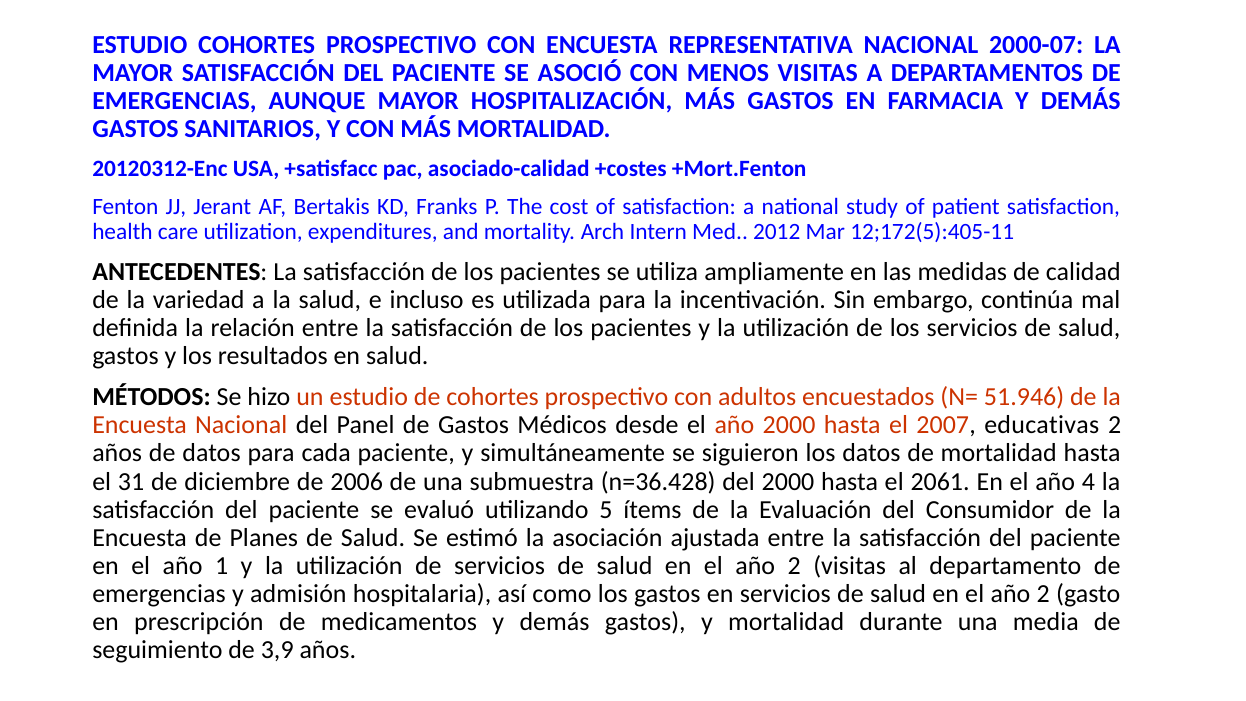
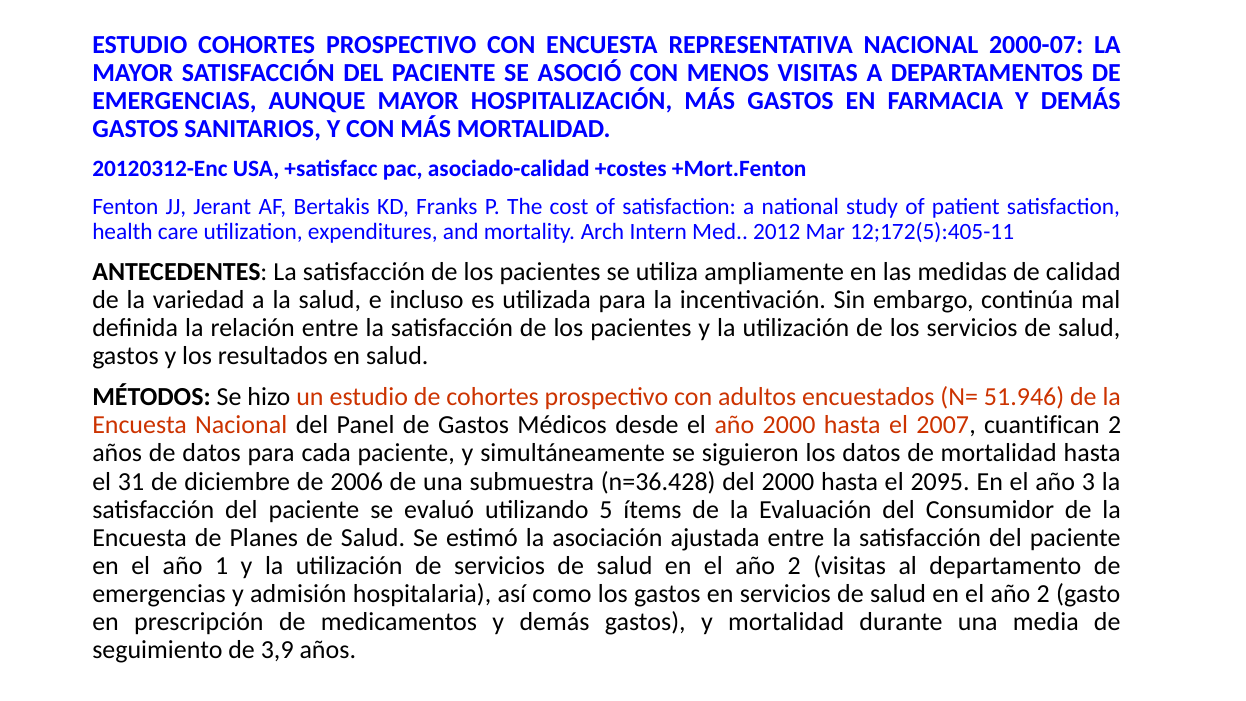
educativas: educativas -> cuantifican (1042, 425)
2061: 2061 -> 2095 (940, 481)
4: 4 -> 3 (1089, 481)
